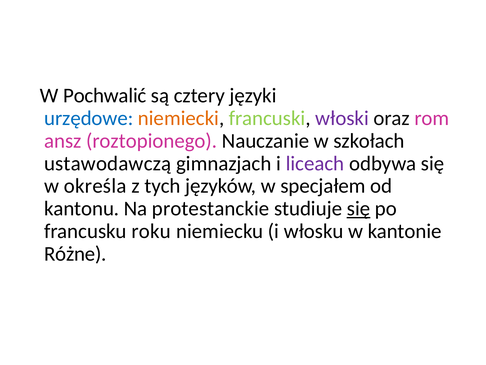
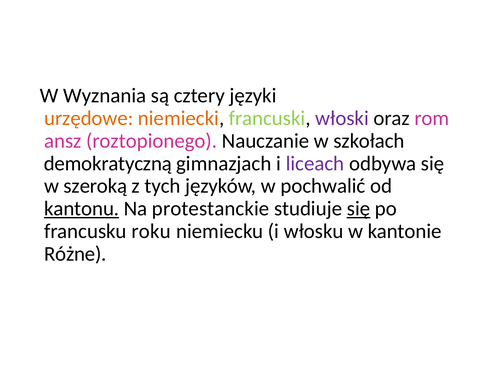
Pochwalić: Pochwalić -> Wyznania (105, 95)
urzędowe colour: blue -> orange (89, 118)
ustawodawczą: ustawodawczą -> demokratyczną (108, 163)
określa: określa -> szeroką (95, 186)
specjałem: specjałem -> pochwalić (323, 186)
kantonu underline: none -> present (82, 208)
